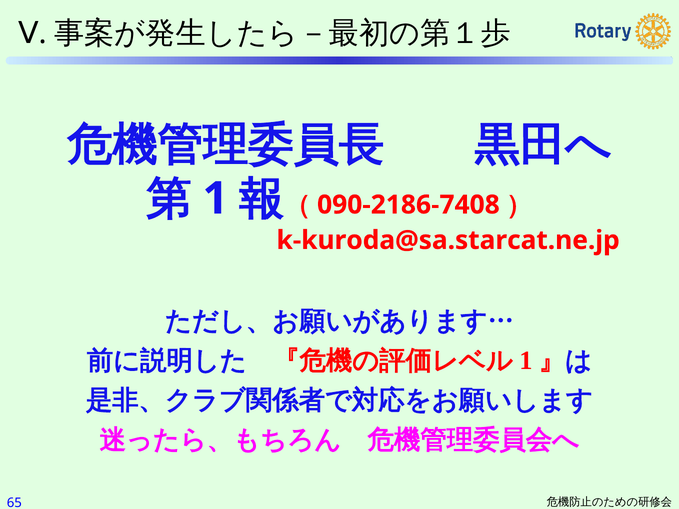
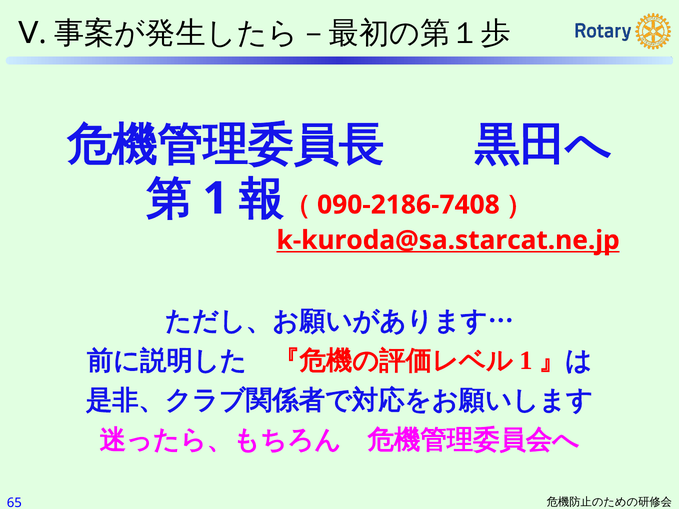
k-kuroda@sa.starcat.ne.jp underline: none -> present (448, 240)
